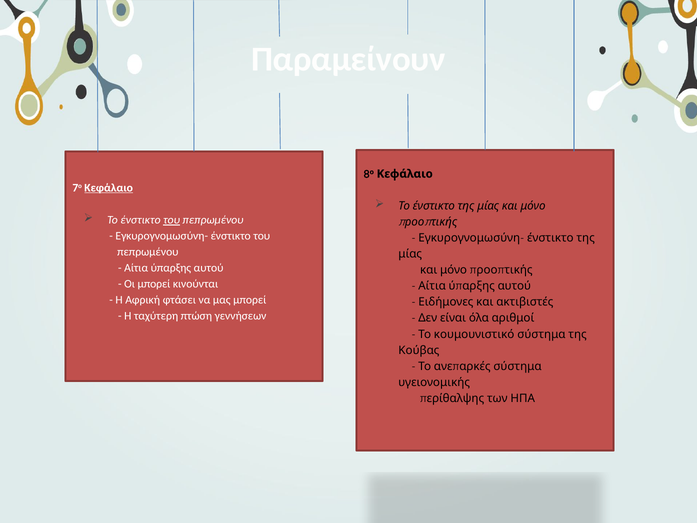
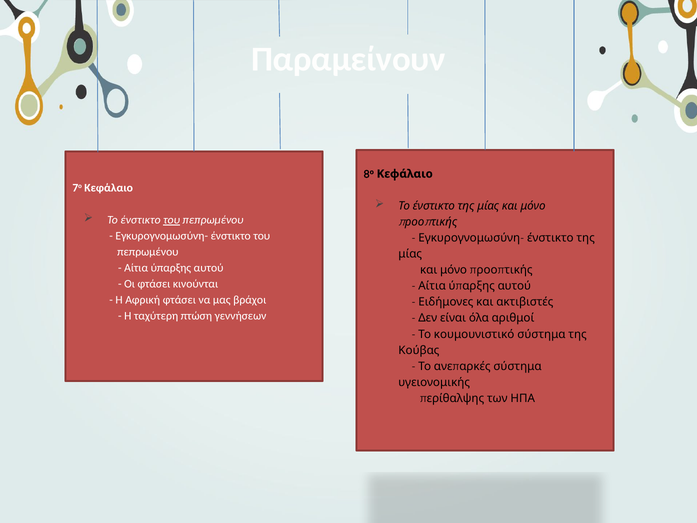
Κεφάλαιο underline: present -> none (109, 188)
Οι μπορεί: μπορεί -> φτάσει (154, 284)
μας μπορεί: μπορεί -> βράχοι (250, 300)
